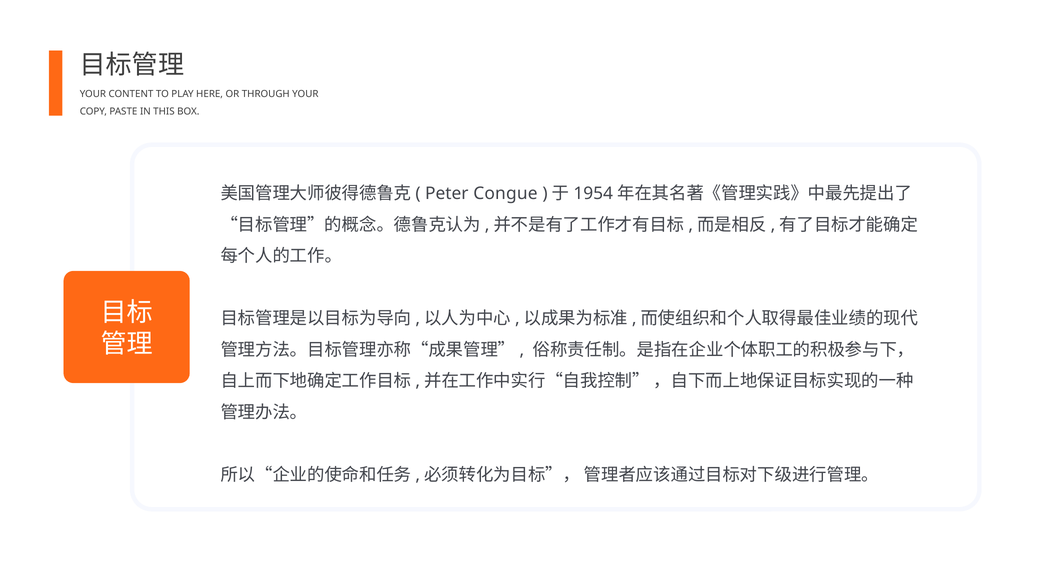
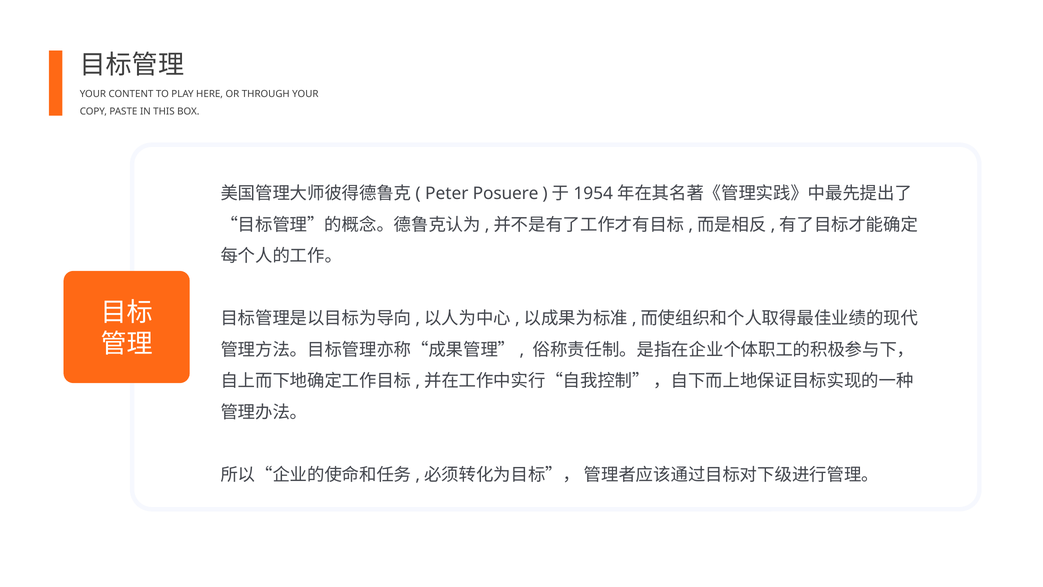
Congue: Congue -> Posuere (506, 193)
